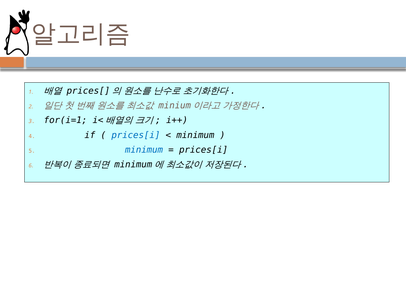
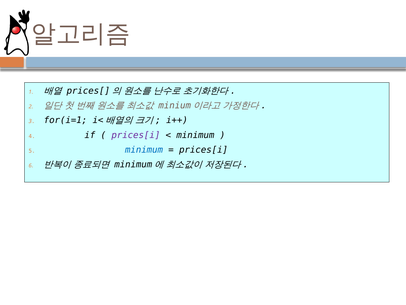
prices[i colour: blue -> purple (136, 135)
